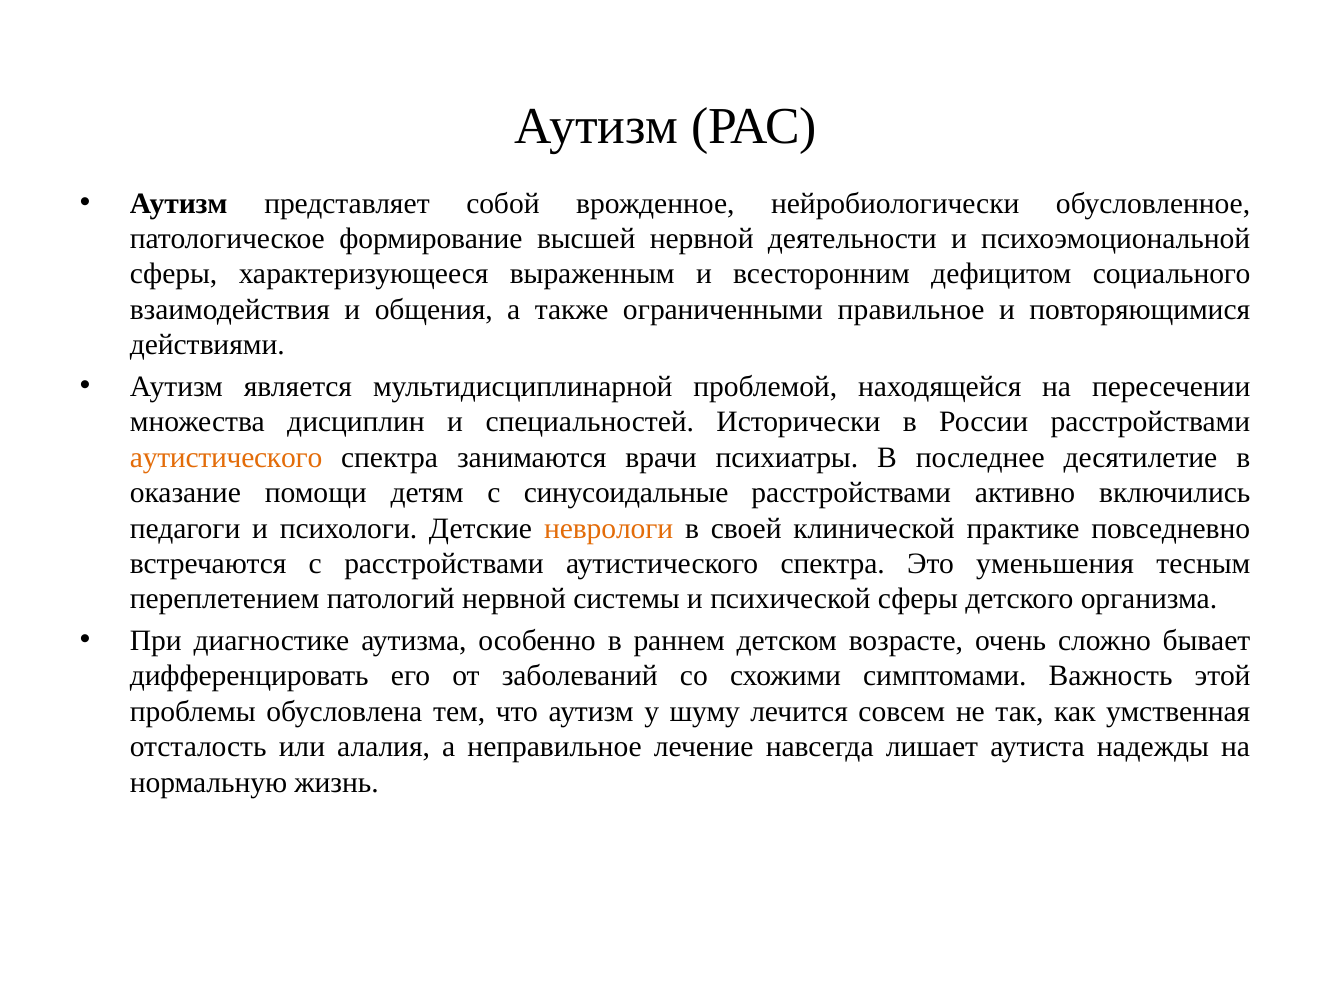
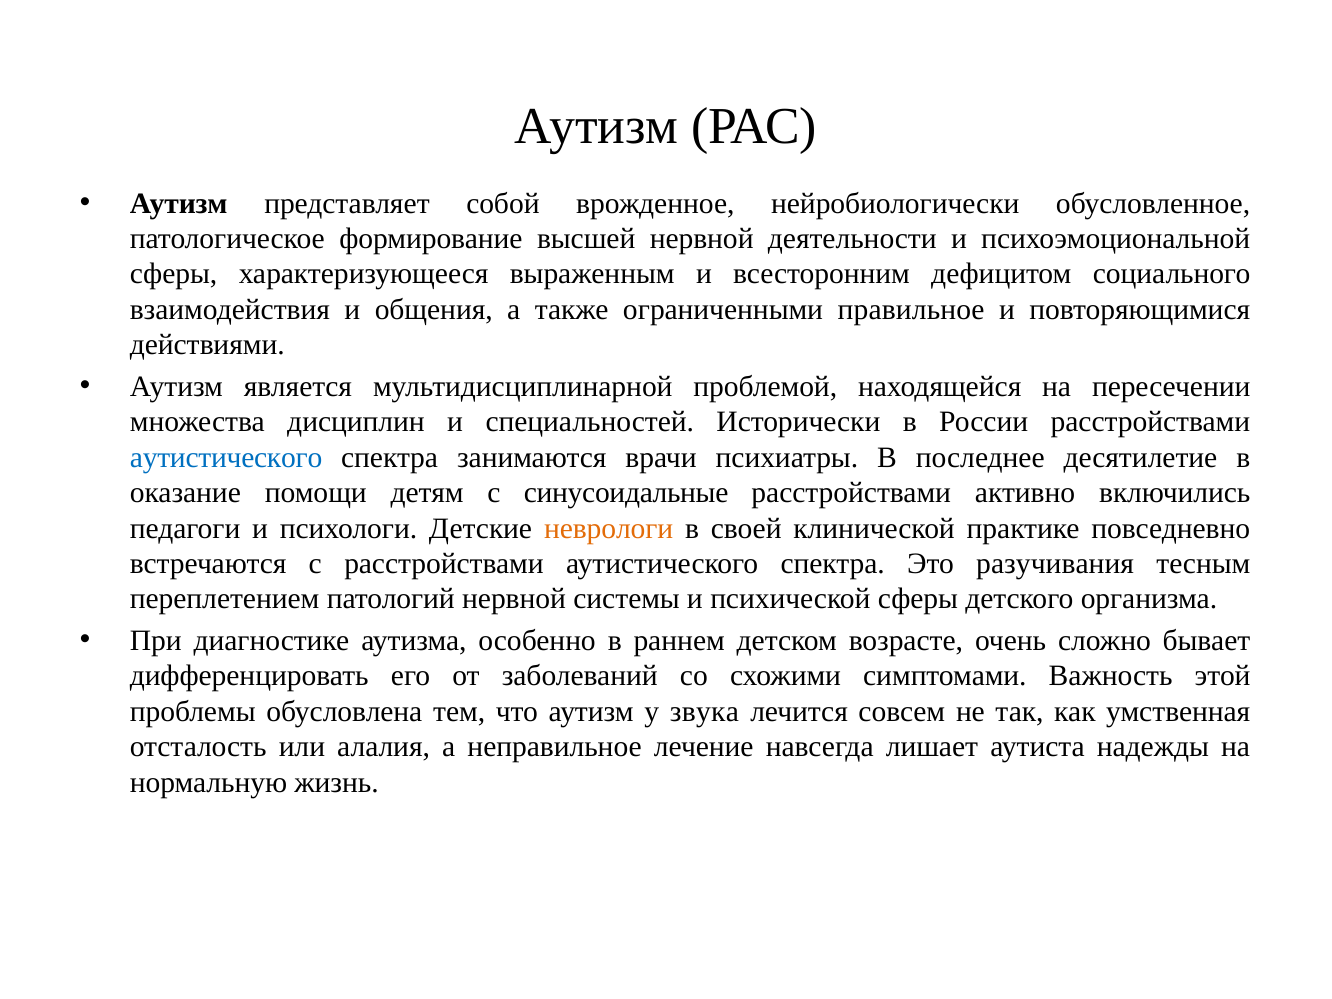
аутистического colour: orange -> blue (226, 457)
уменьшения: уменьшения -> разучивания (1055, 564)
шуму: шуму -> звука (704, 711)
